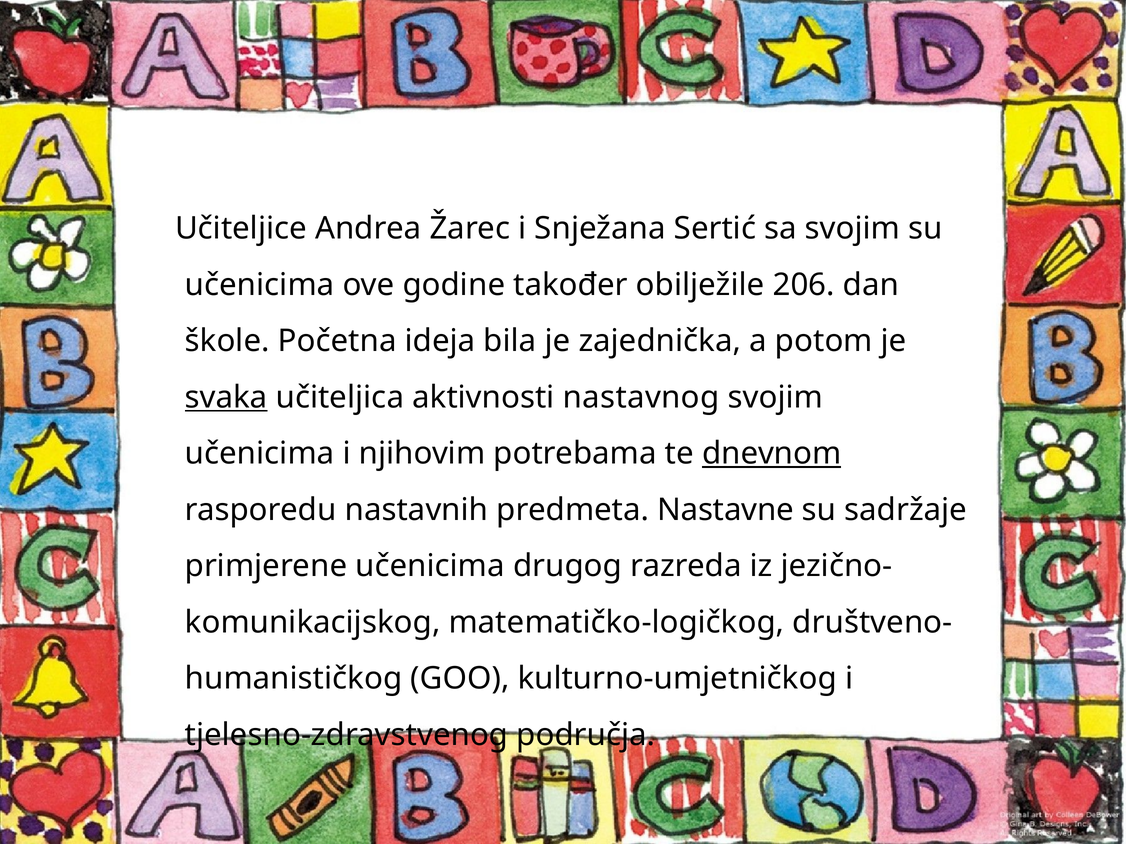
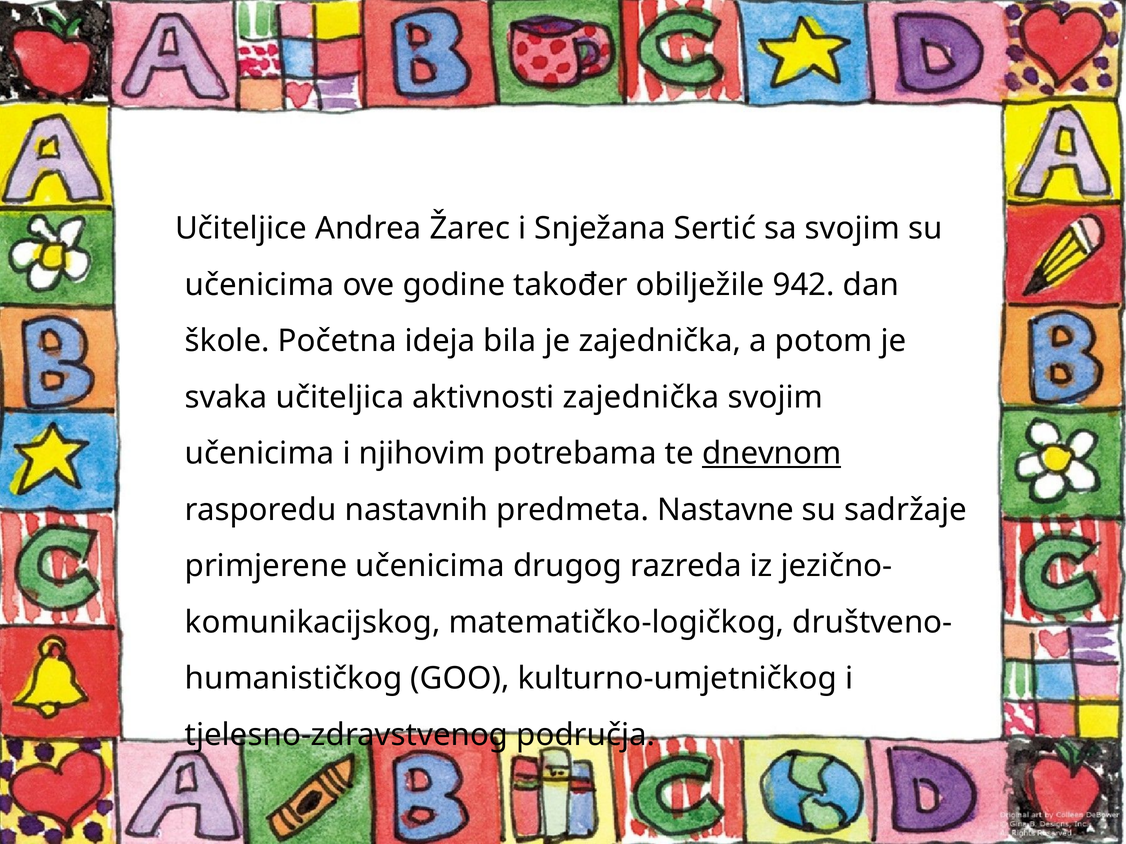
206: 206 -> 942 (804, 285)
svaka underline: present -> none (226, 398)
aktivnosti nastavnog: nastavnog -> zajednička (641, 398)
